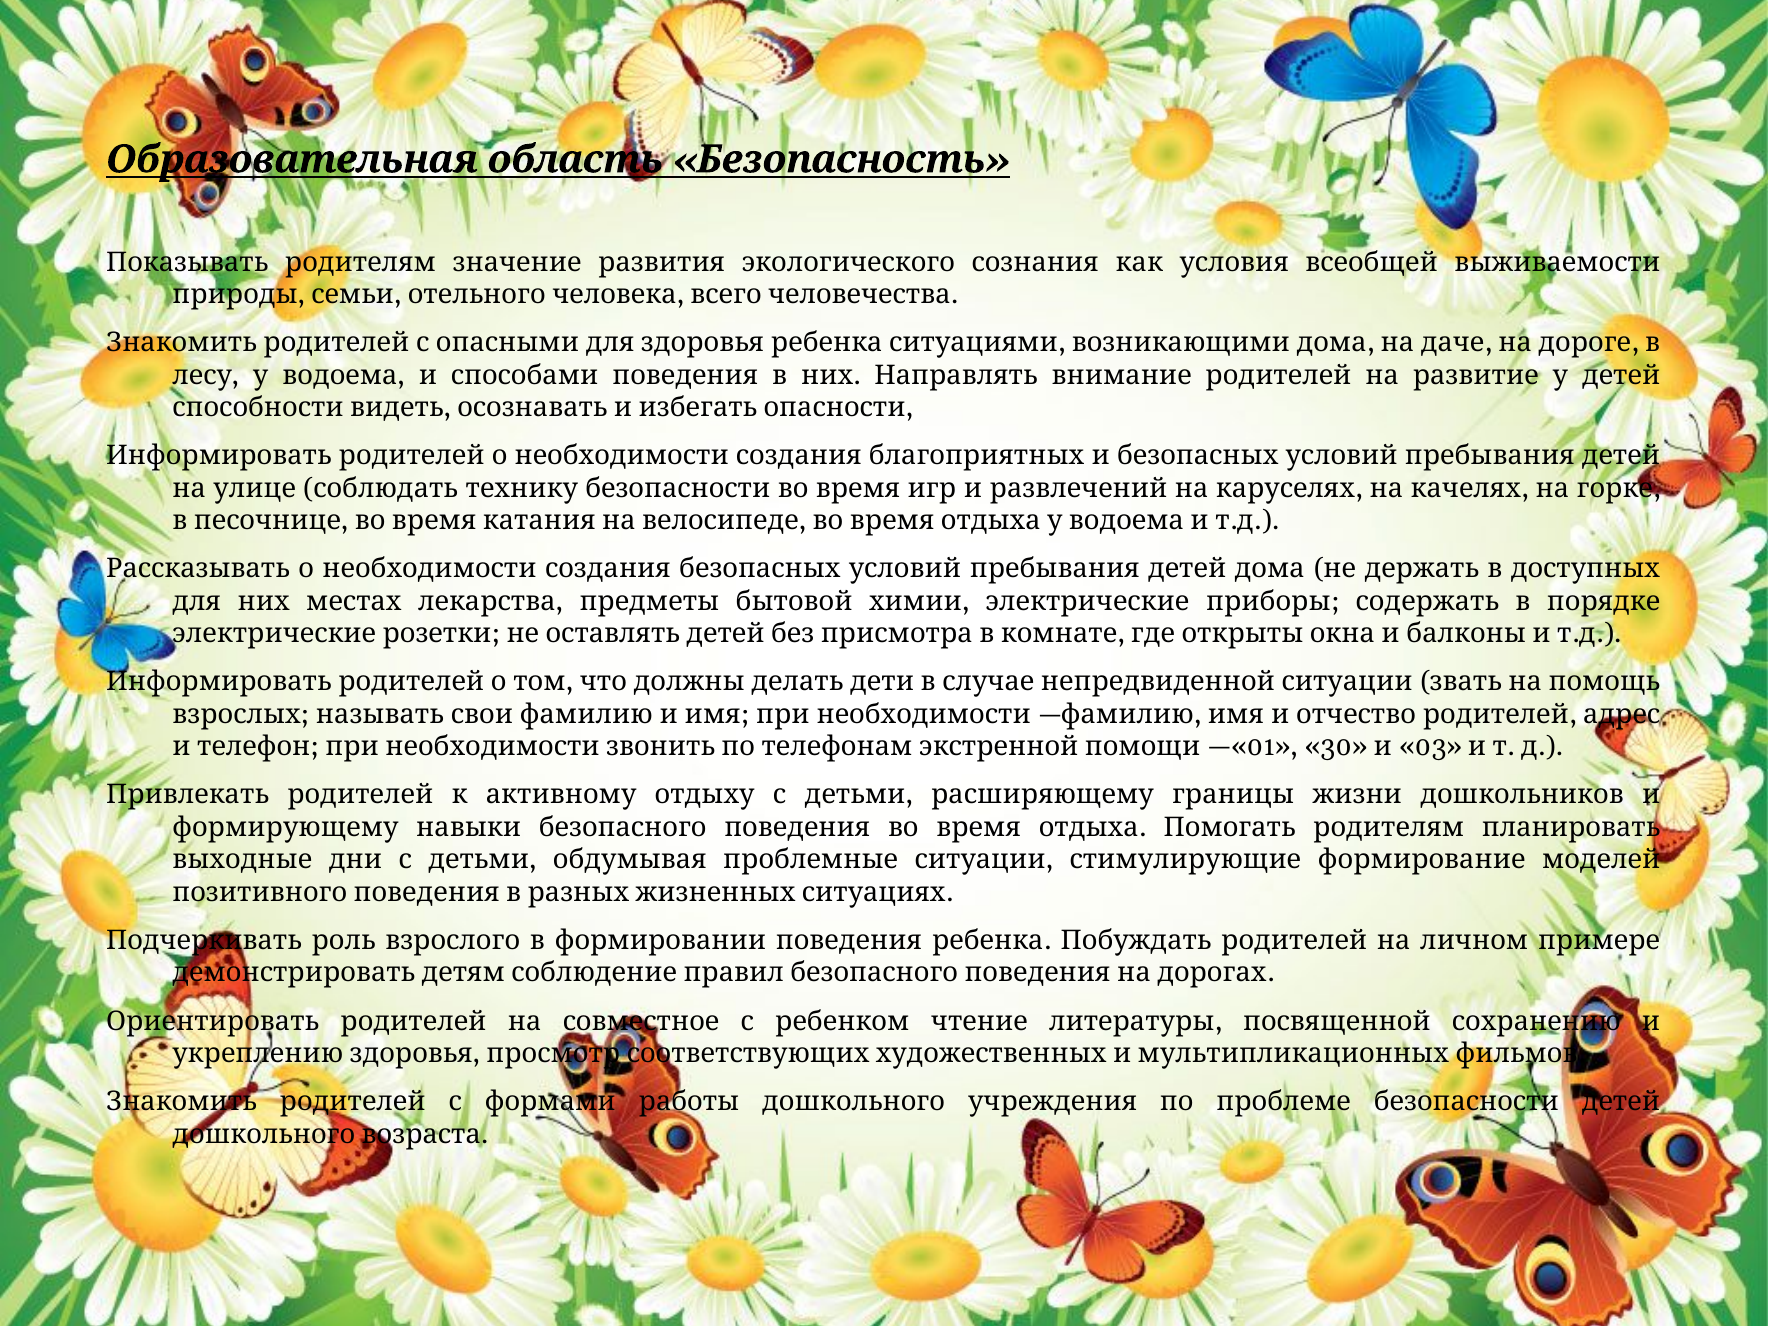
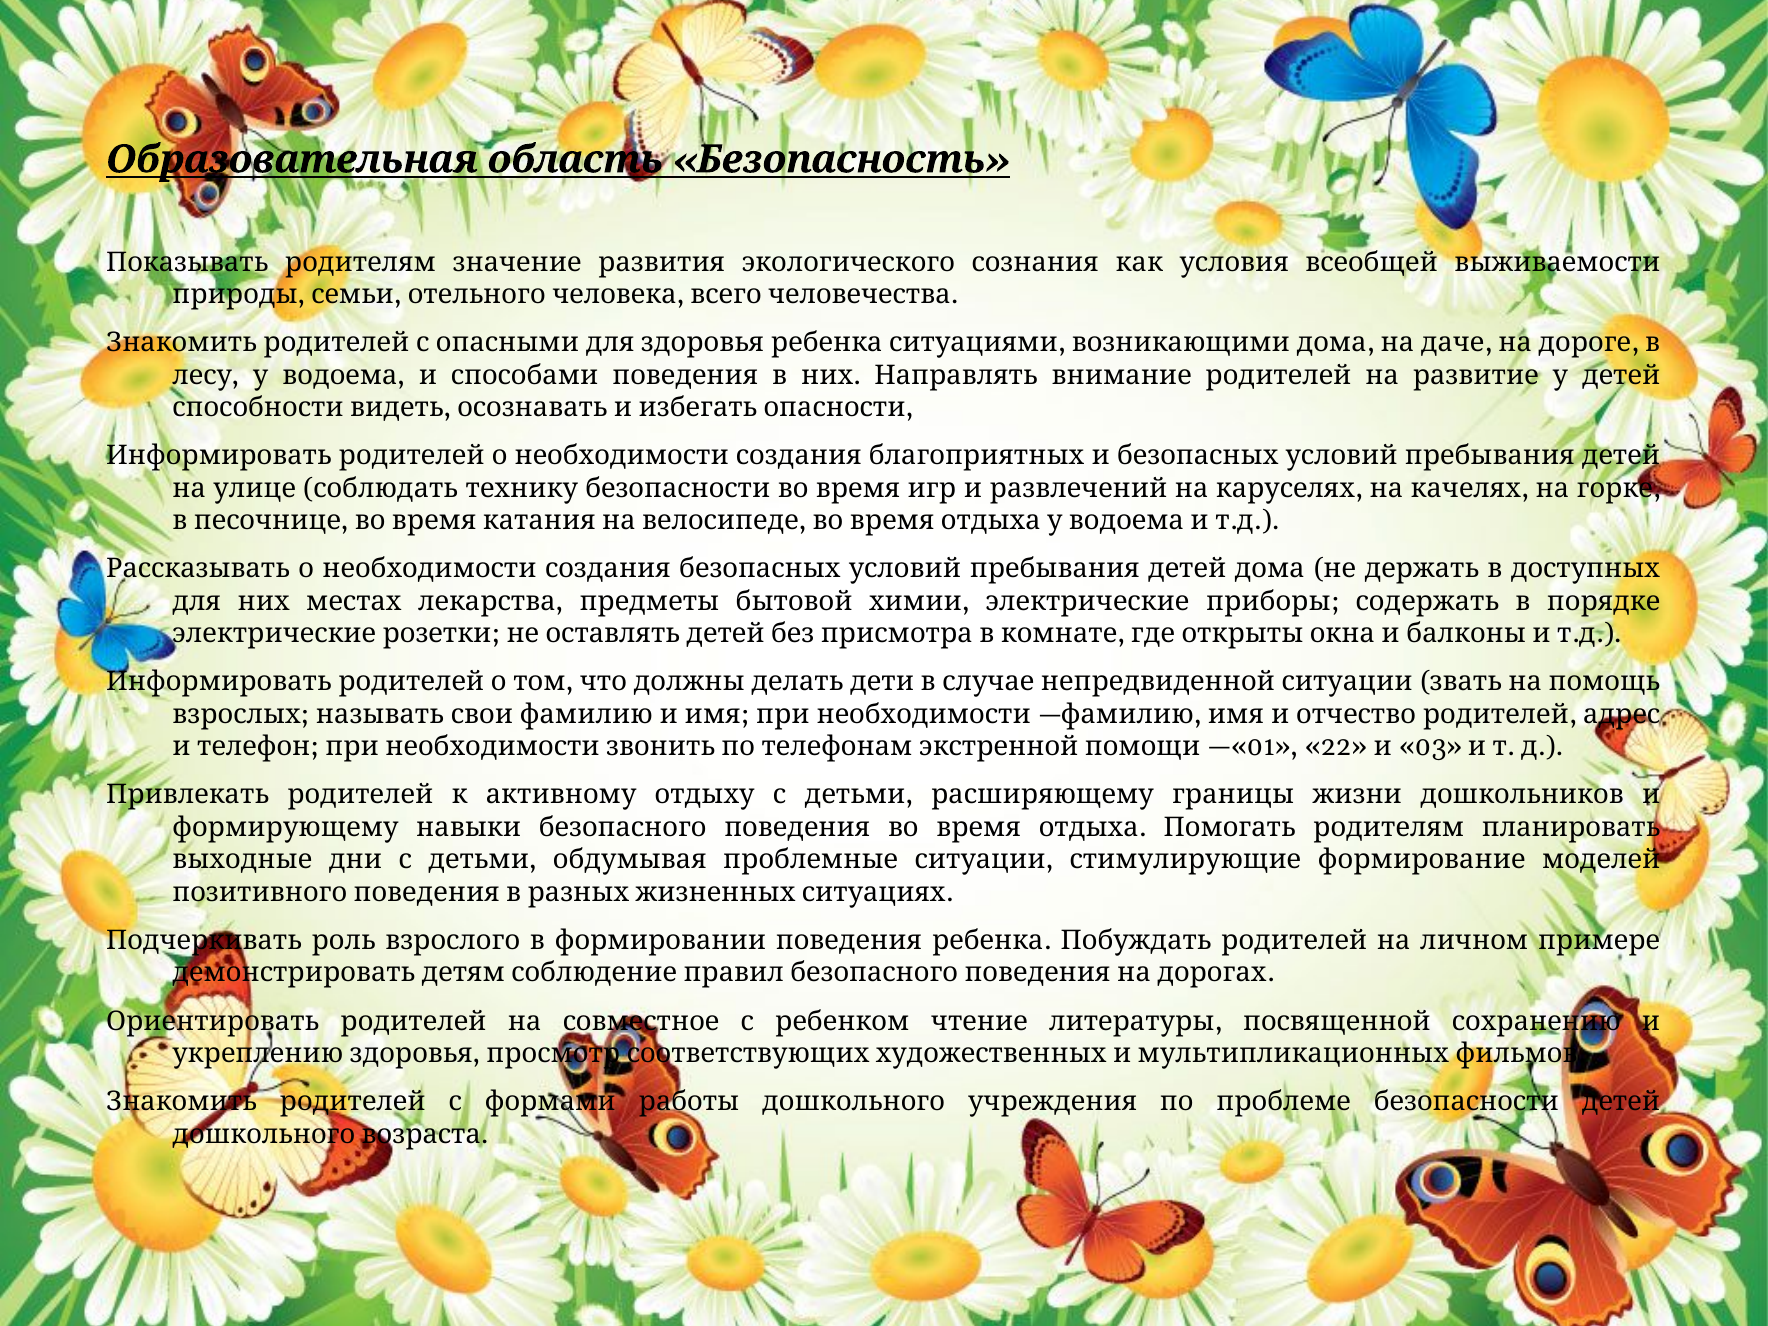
30: 30 -> 22 (1336, 747)
